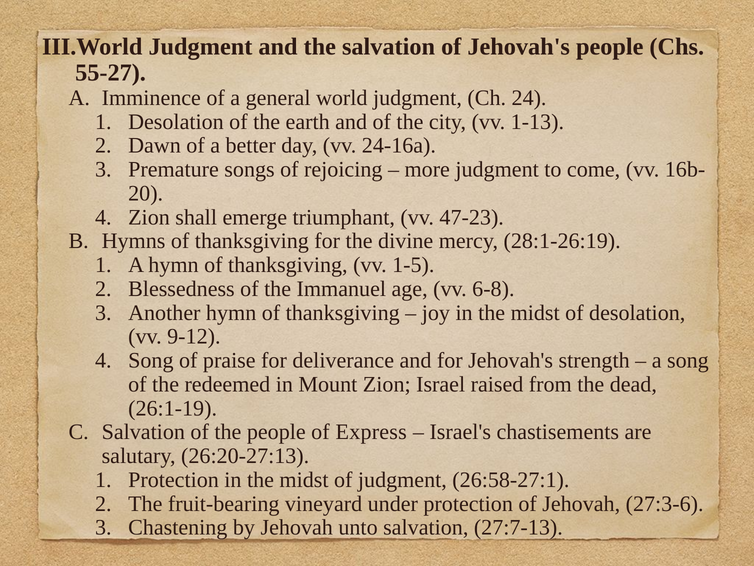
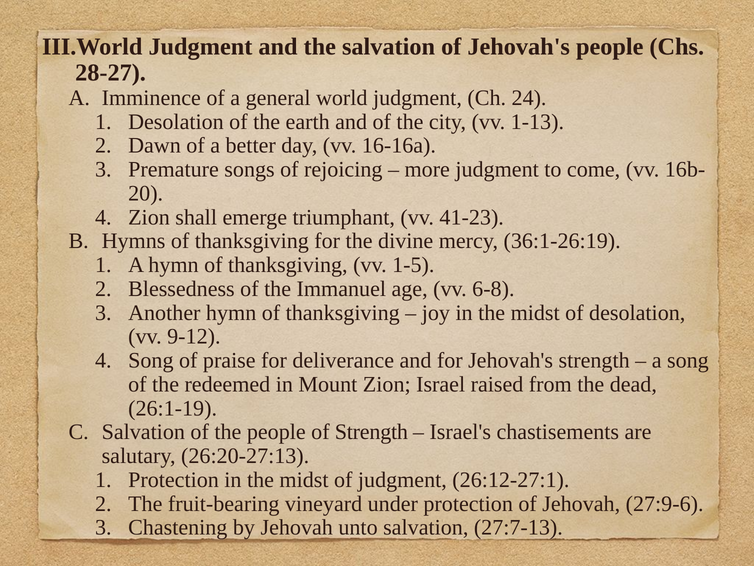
55-27: 55-27 -> 28-27 (111, 73)
24-16a: 24-16a -> 16-16a (399, 146)
47-23: 47-23 -> 41-23 (472, 217)
28:1-26:19: 28:1-26:19 -> 36:1-26:19 (562, 241)
of Express: Express -> Strength (371, 432)
26:58-27:1: 26:58-27:1 -> 26:12-27:1 (511, 480)
27:3-6: 27:3-6 -> 27:9-6 (665, 503)
